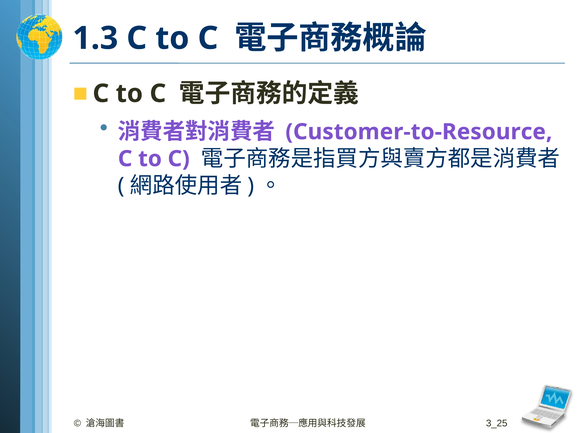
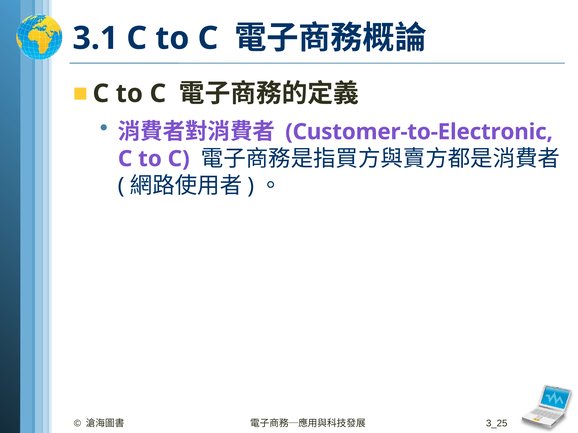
1.3: 1.3 -> 3.1 (95, 38)
Customer-to-Resource: Customer-to-Resource -> Customer-to-Electronic (419, 132)
